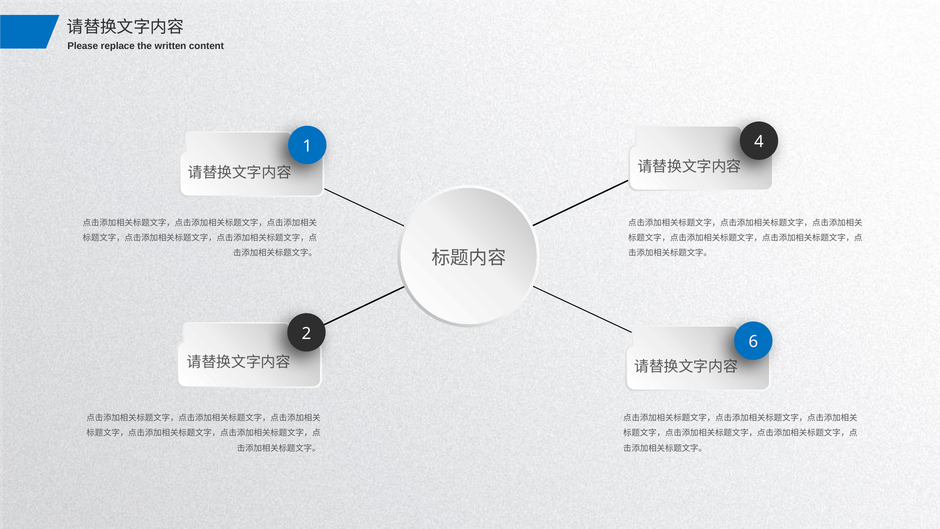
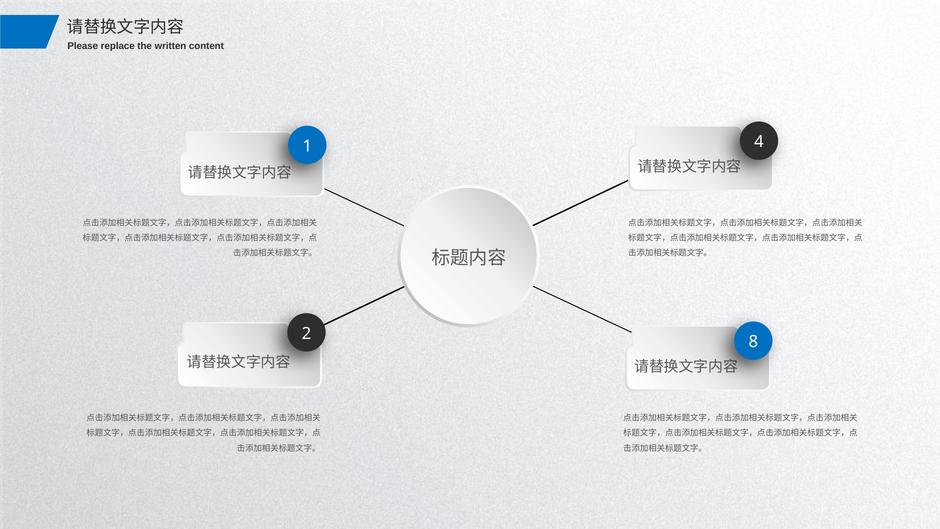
6: 6 -> 8 (753, 342)
